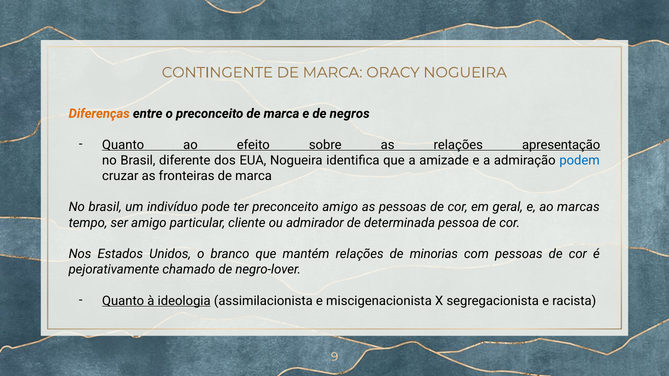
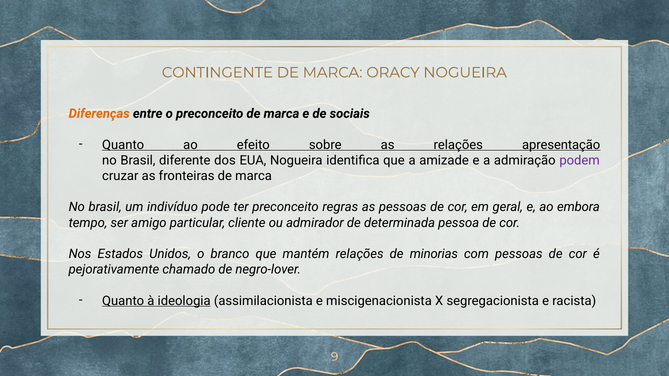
negros: negros -> sociais (350, 114)
podem colour: blue -> purple (580, 161)
preconceito amigo: amigo -> regras (340, 207)
marcas: marcas -> embora (578, 207)
